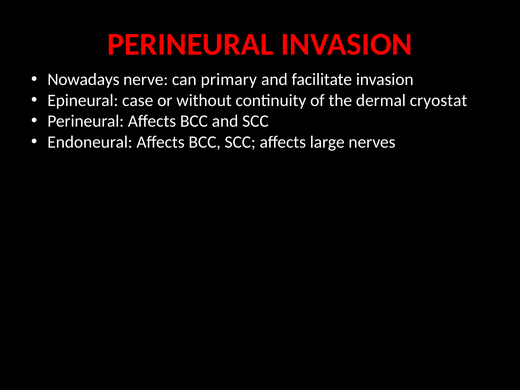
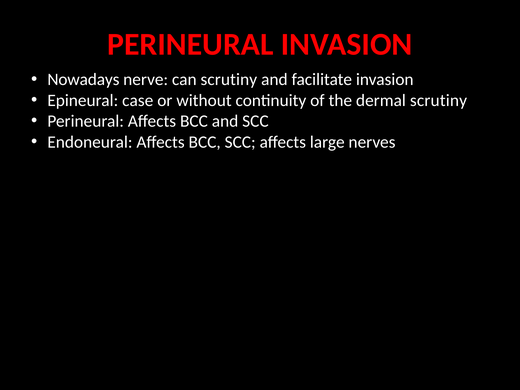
can primary: primary -> scrutiny (229, 80)
dermal cryostat: cryostat -> scrutiny (439, 100)
